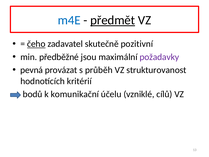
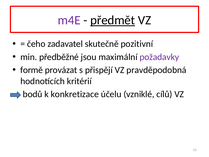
m4E colour: blue -> purple (69, 20)
čeho underline: present -> none (36, 44)
pevná: pevná -> formě (32, 70)
průběh: průběh -> přispějí (99, 70)
strukturovanost: strukturovanost -> pravděpodobná (156, 70)
komunikační: komunikační -> konkretizace (75, 94)
